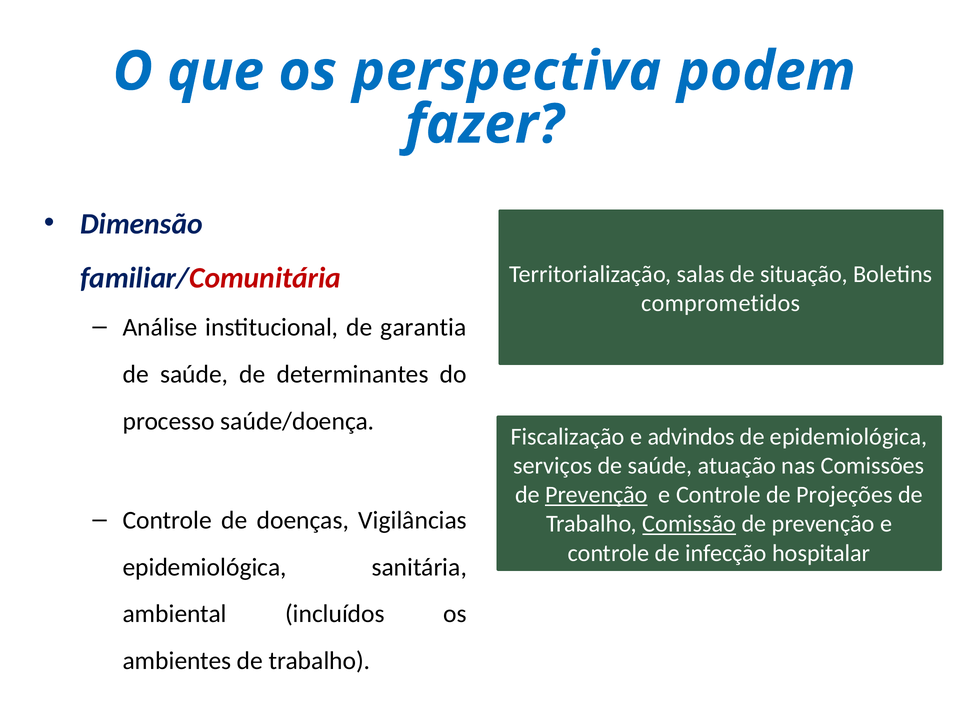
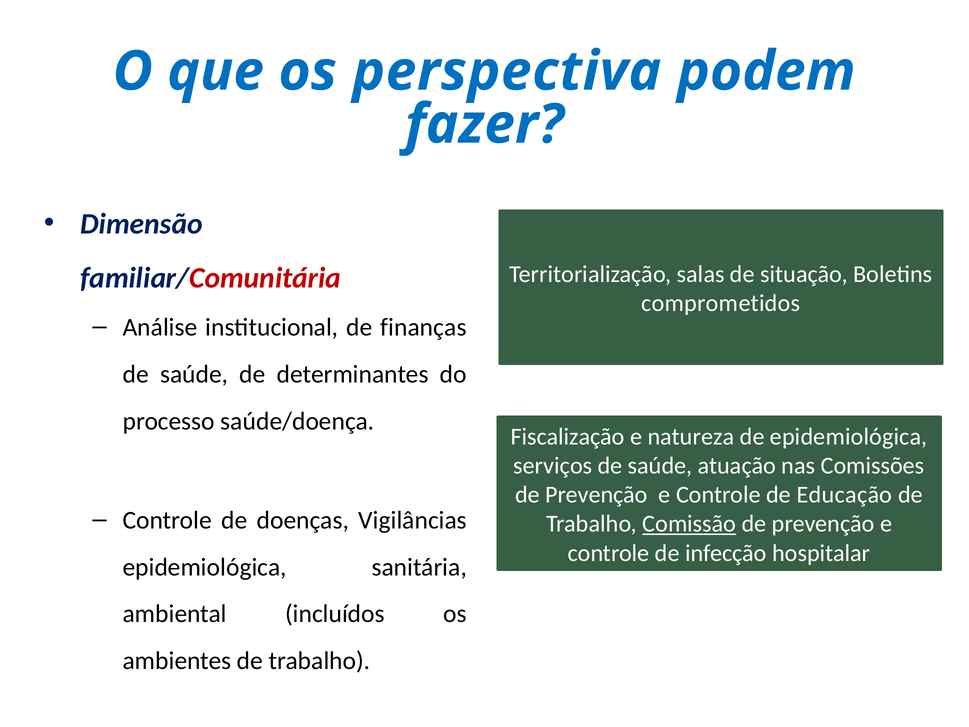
garantia: garantia -> finanças (424, 327)
advindos: advindos -> natureza (691, 437)
Prevenção underline: present -> none (596, 495)
Projeções: Projeções -> Educação (844, 495)
